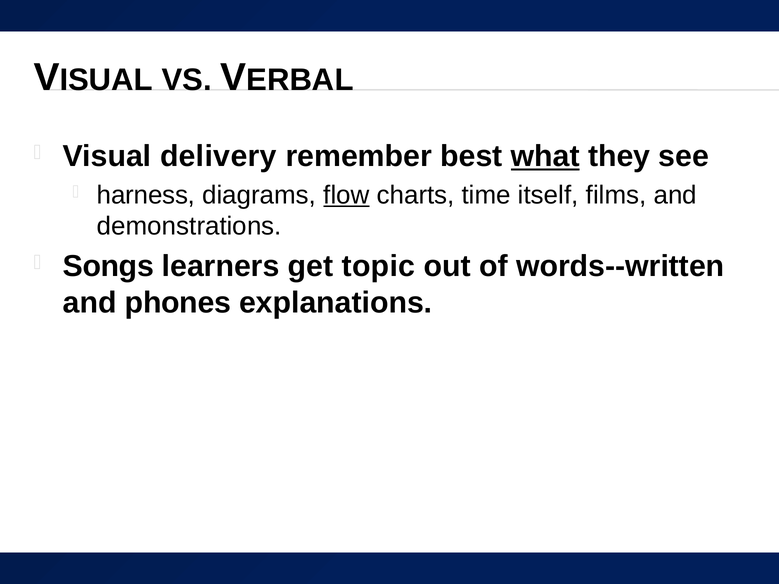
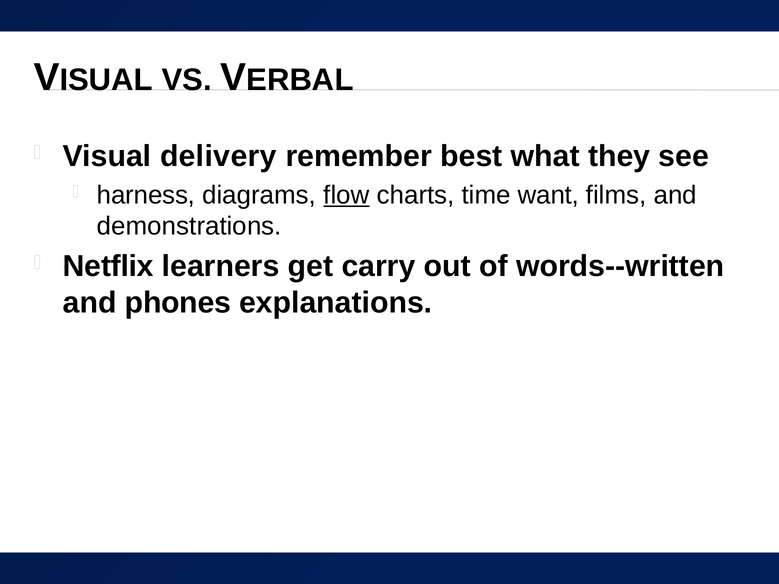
what underline: present -> none (545, 157)
itself: itself -> want (548, 195)
Songs: Songs -> Netflix (108, 266)
topic: topic -> carry (379, 266)
